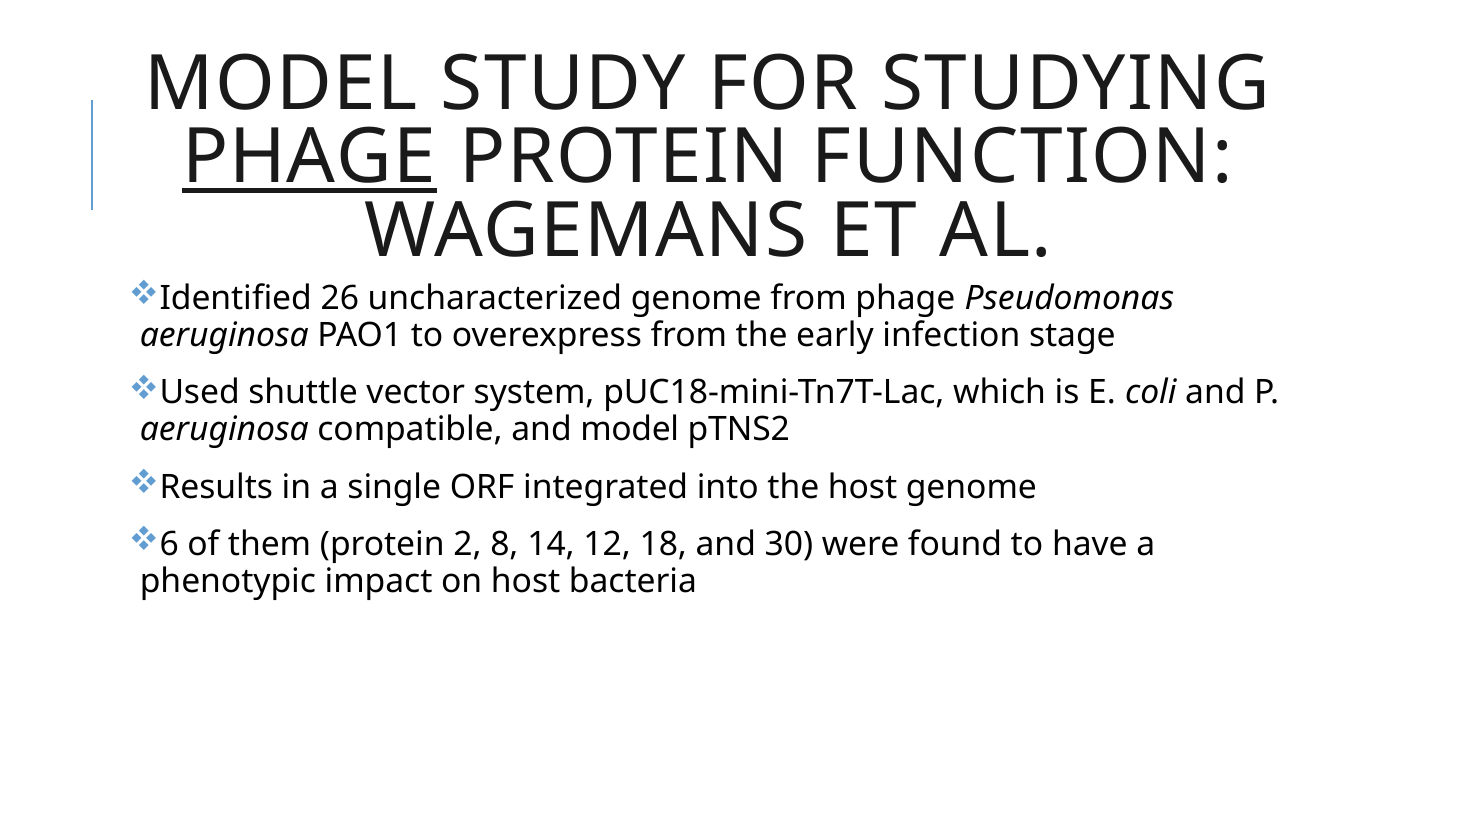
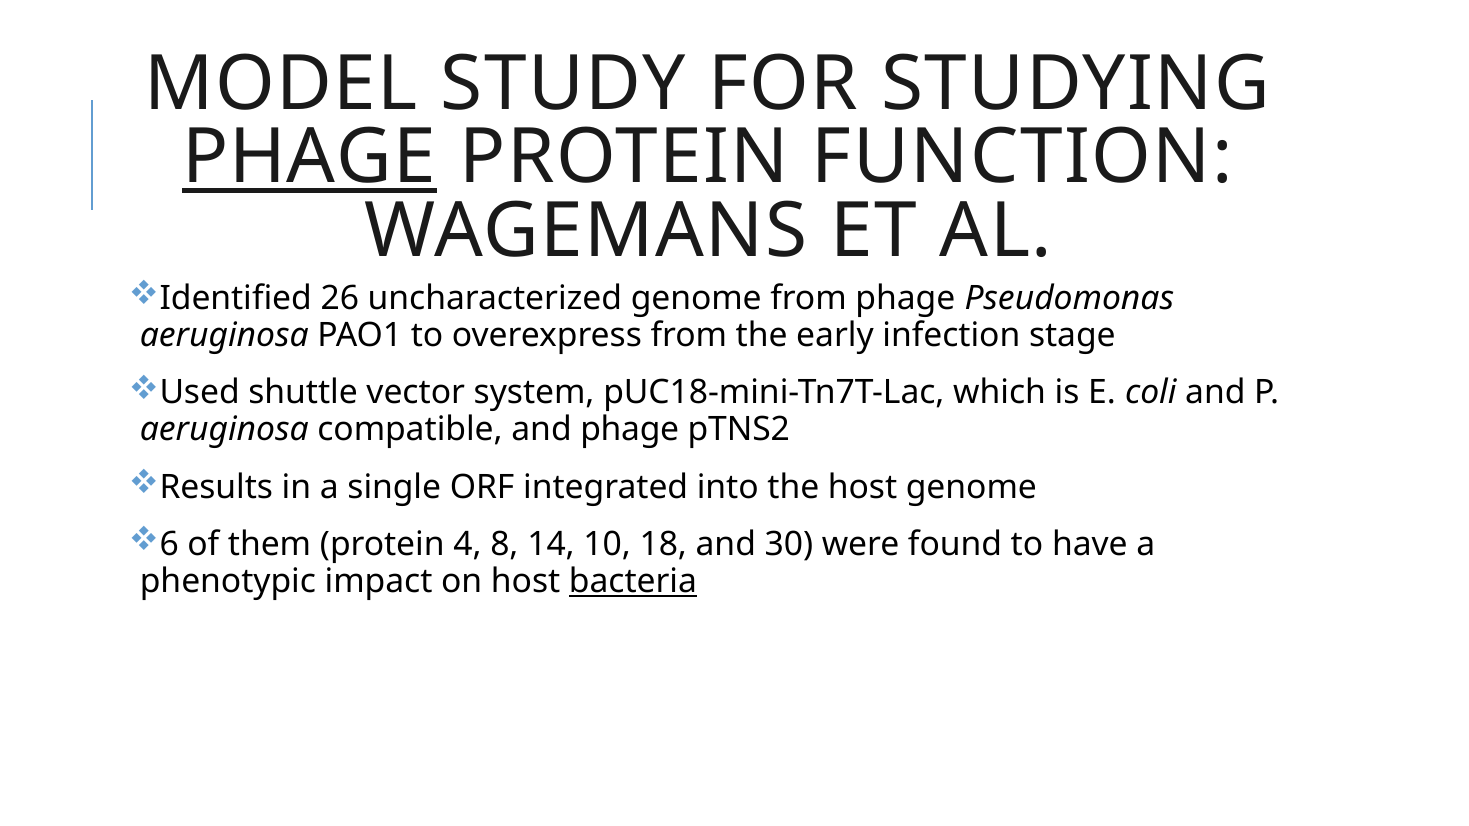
and model: model -> phage (630, 429)
2: 2 -> 4 (467, 545)
12: 12 -> 10 (607, 545)
bacteria underline: none -> present (633, 581)
